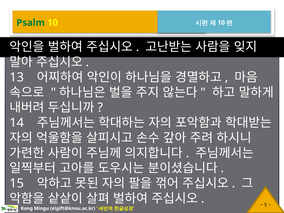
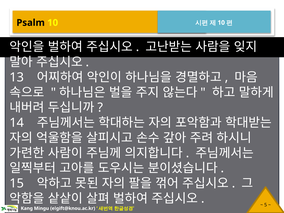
Psalm colour: green -> black (31, 23)
